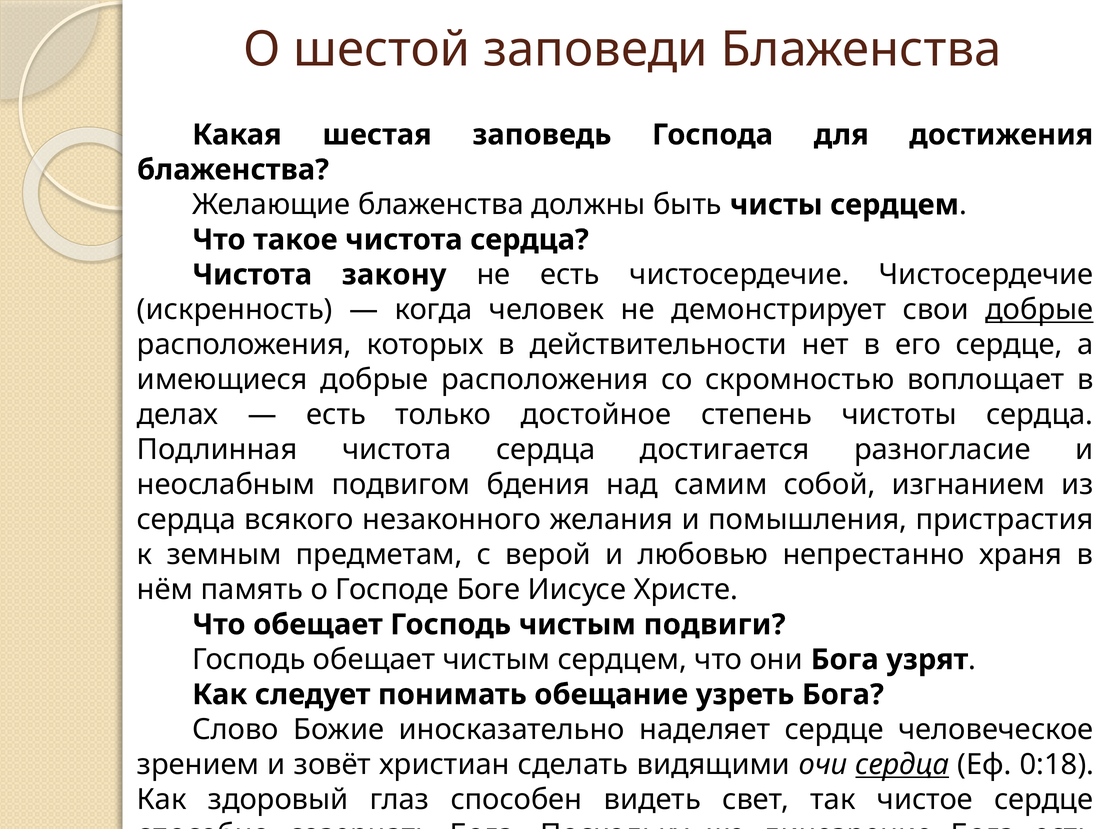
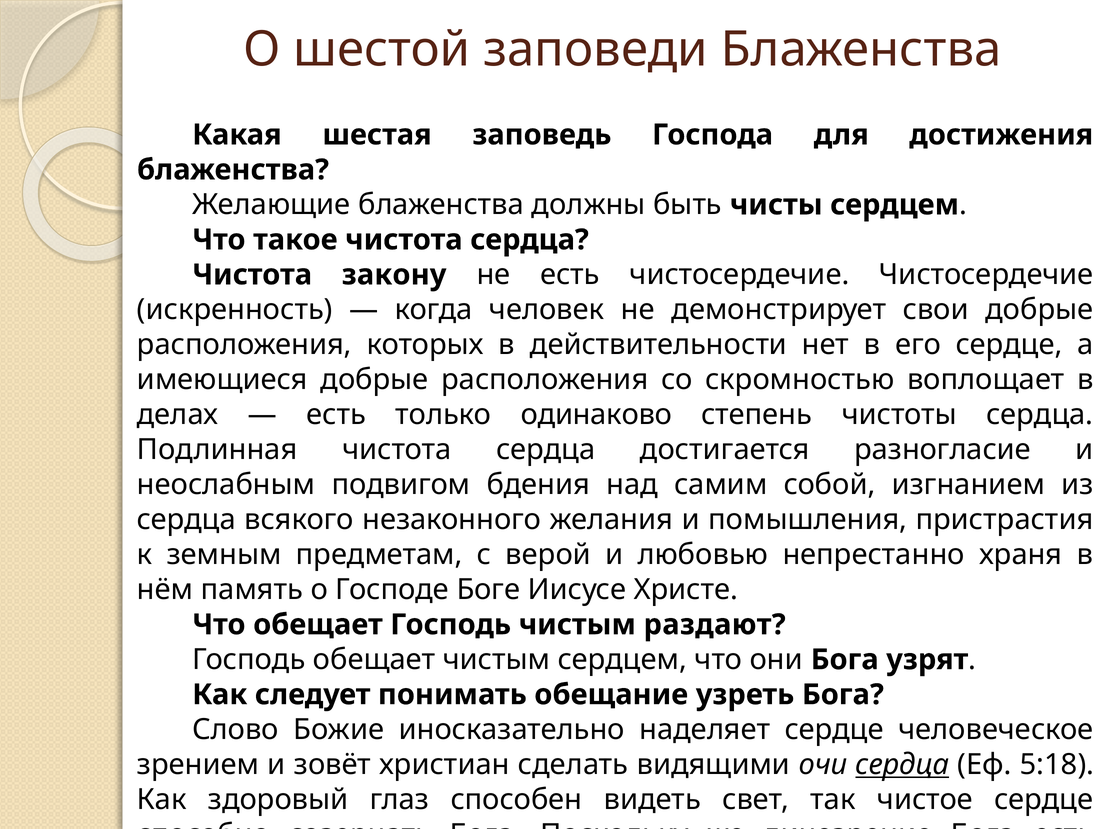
добрые underline: present -> none (1039, 310)
достойное: достойное -> одинаково (596, 415)
подвиги: подвиги -> раздают (715, 624)
0:18: 0:18 -> 5:18 (1057, 764)
